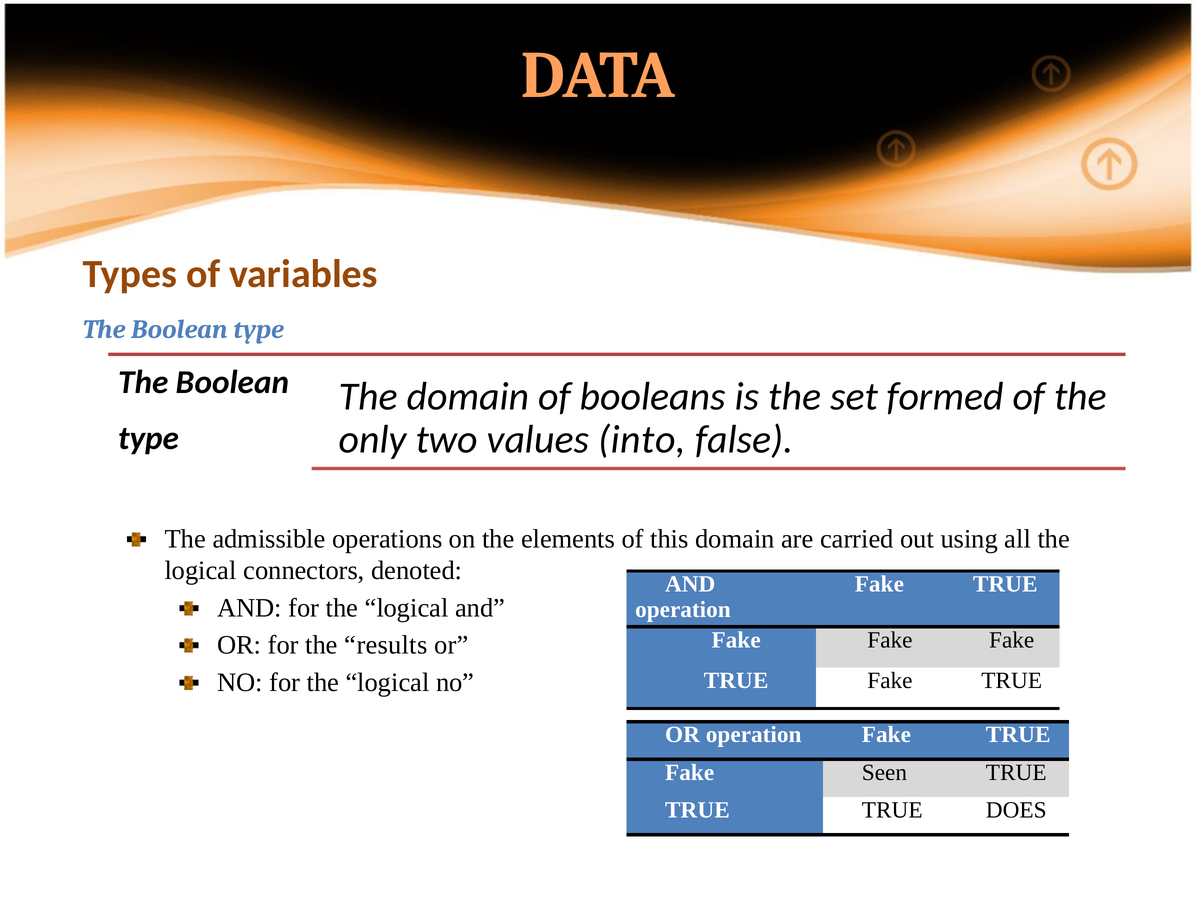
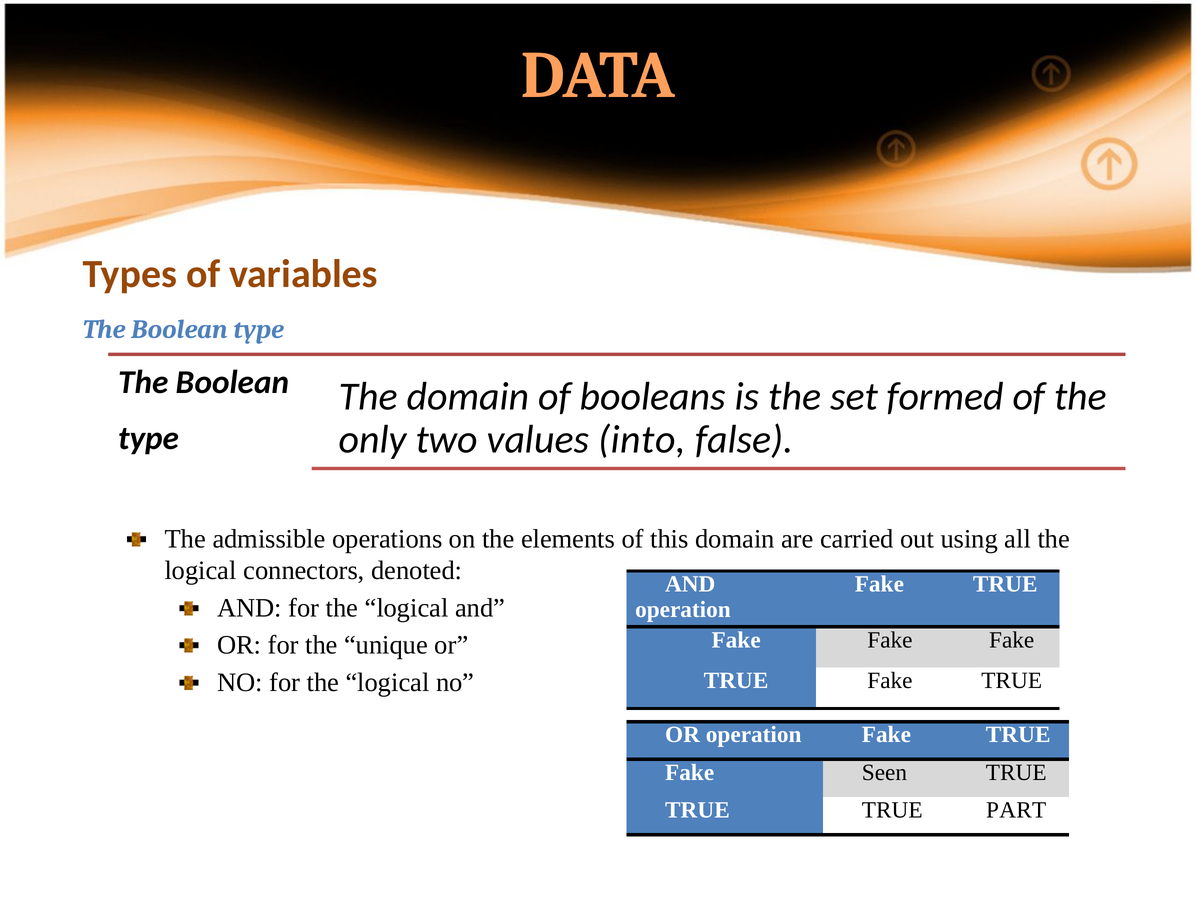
results: results -> unique (386, 645)
DOES: DOES -> PART (1016, 810)
